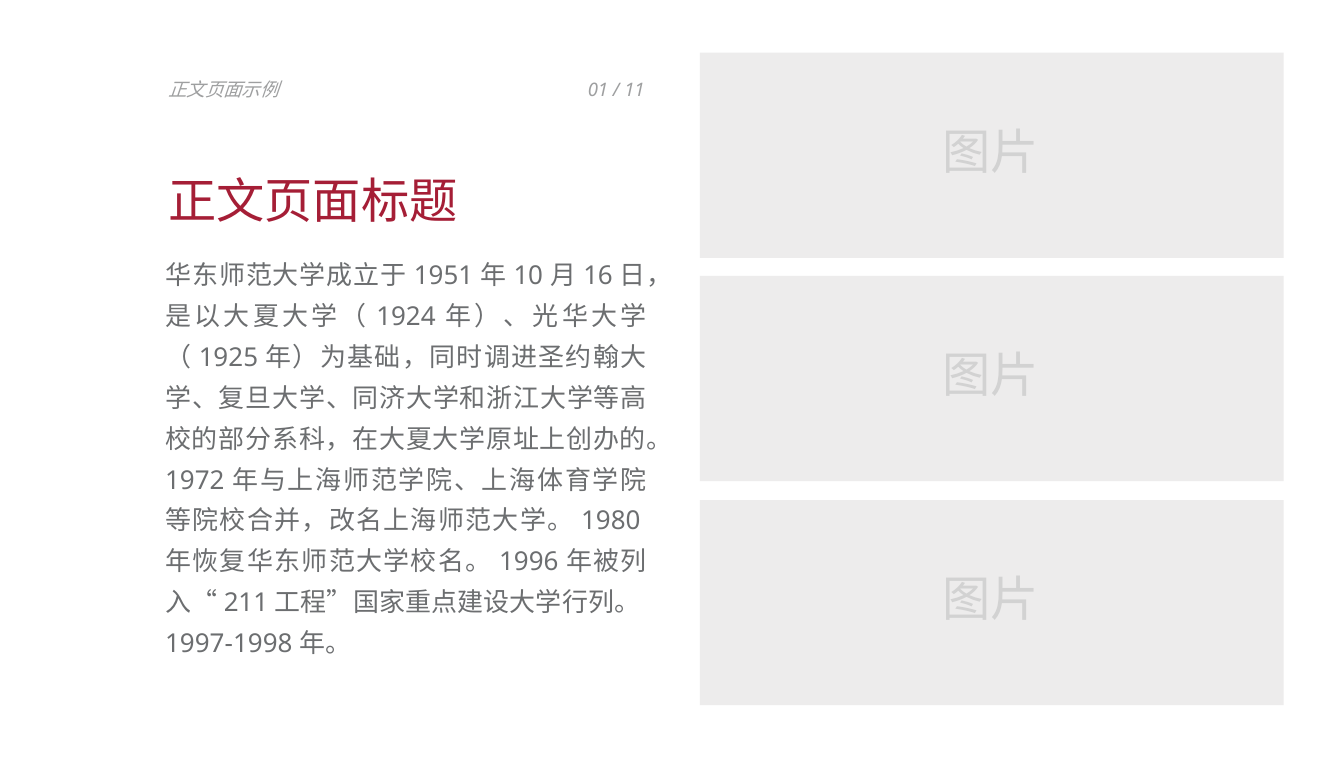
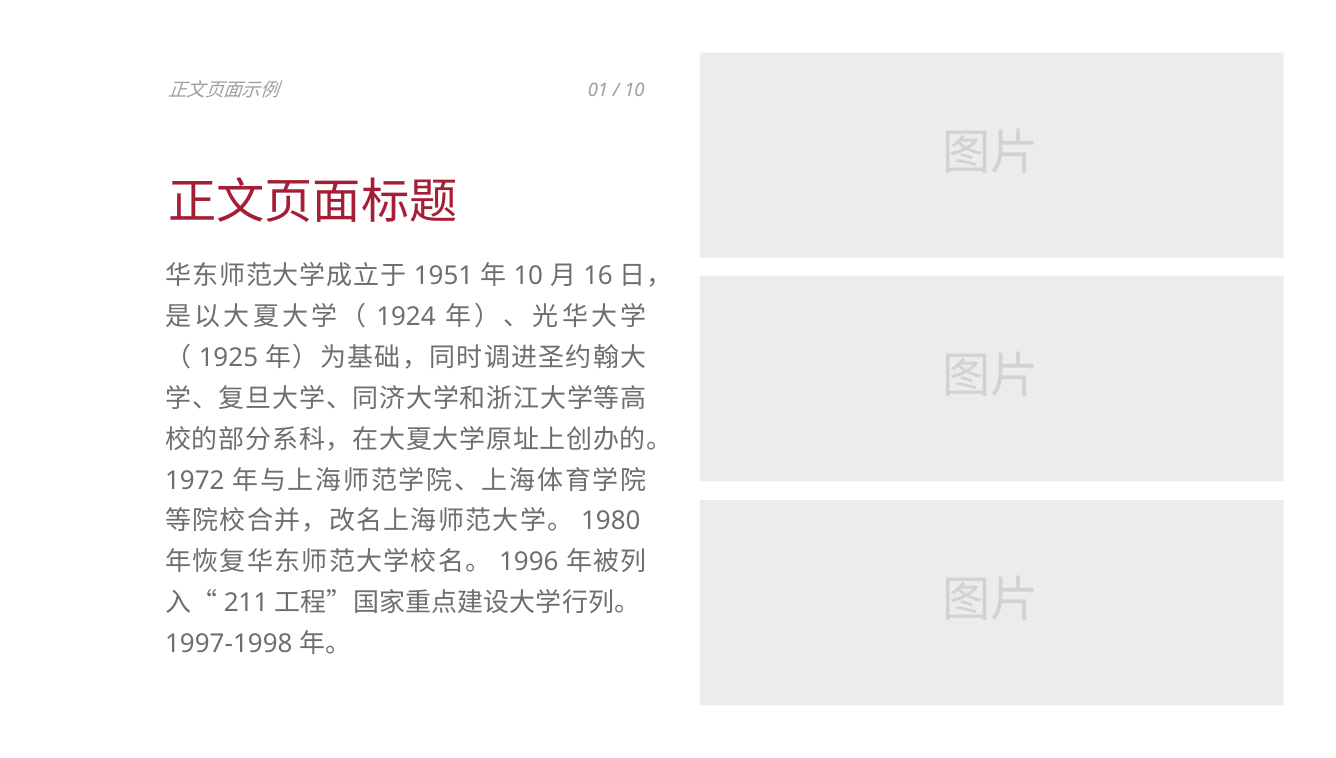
11: 11 -> 10 (634, 90)
